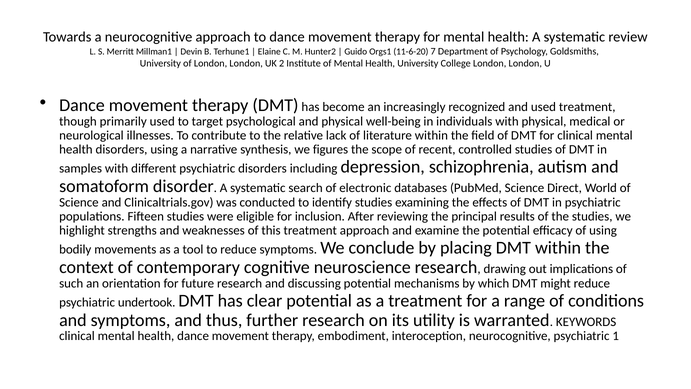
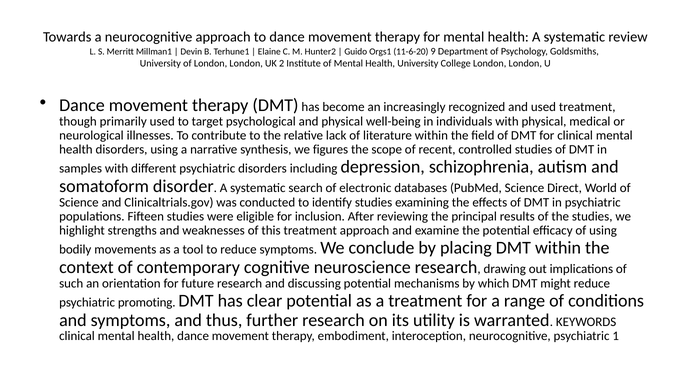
7: 7 -> 9 (433, 51)
undertook: undertook -> promoting (147, 302)
